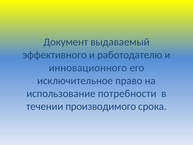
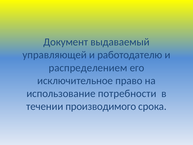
эффективного: эффективного -> управляющей (55, 55)
инновационного: инновационного -> распределением (88, 68)
